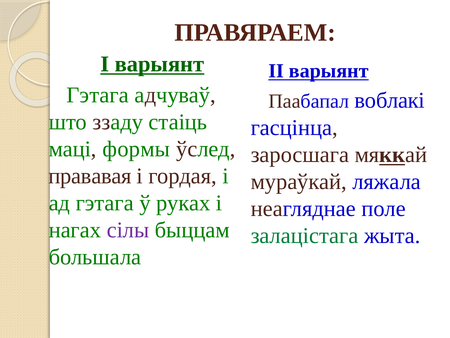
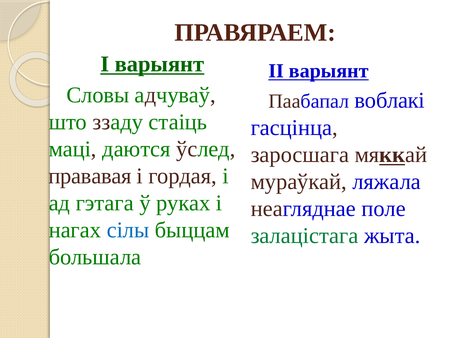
Гэтага: Гэтага -> Словы (98, 95)
формы: формы -> даются (136, 149)
сілы colour: purple -> blue (128, 230)
